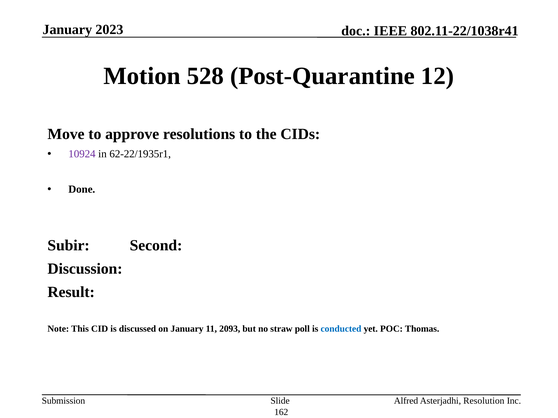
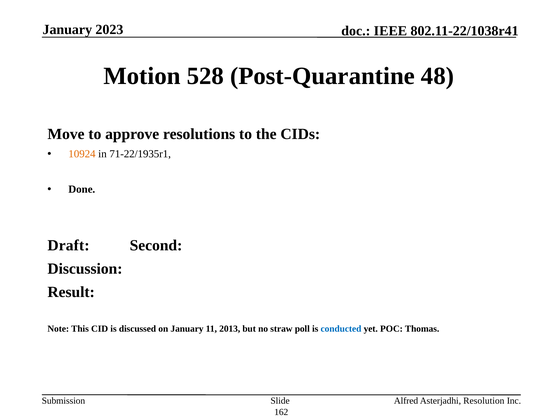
12: 12 -> 48 (438, 76)
10924 colour: purple -> orange (82, 154)
62-22/1935r1: 62-22/1935r1 -> 71-22/1935r1 (140, 154)
Subir: Subir -> Draft (68, 246)
2093: 2093 -> 2013 (230, 329)
